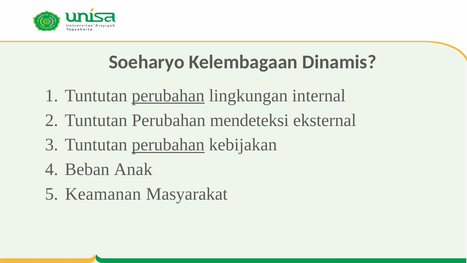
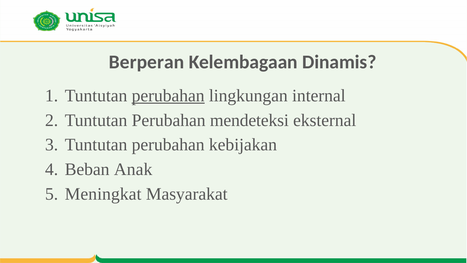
Soeharyo: Soeharyo -> Berperan (147, 62)
perubahan underline: present -> none (168, 145)
Keamanan: Keamanan -> Meningkat (103, 194)
